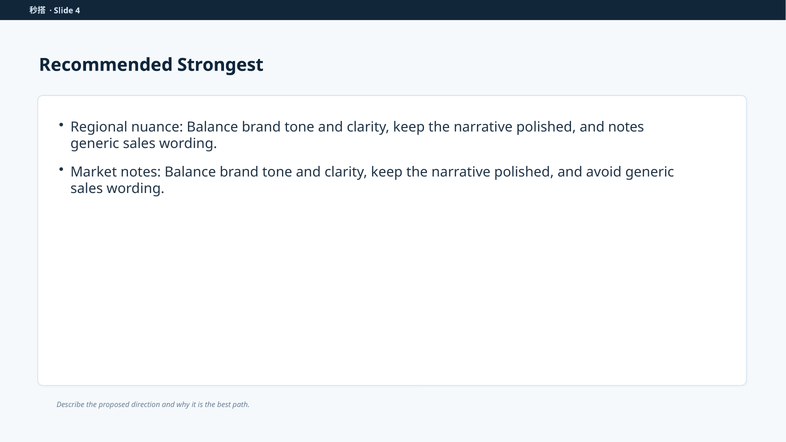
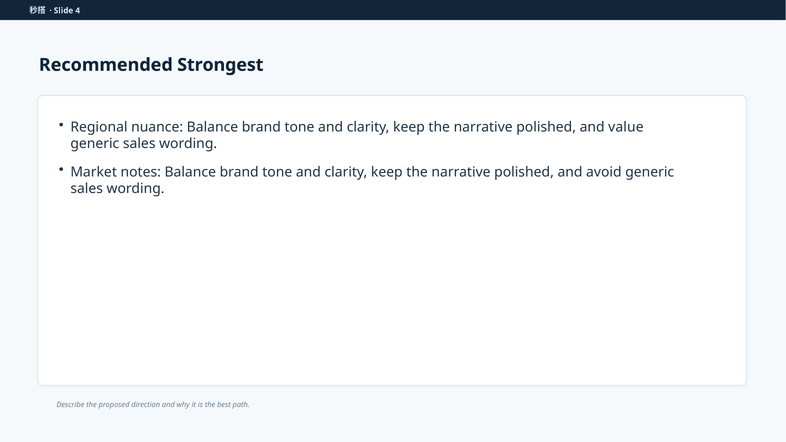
and notes: notes -> value (626, 127)
